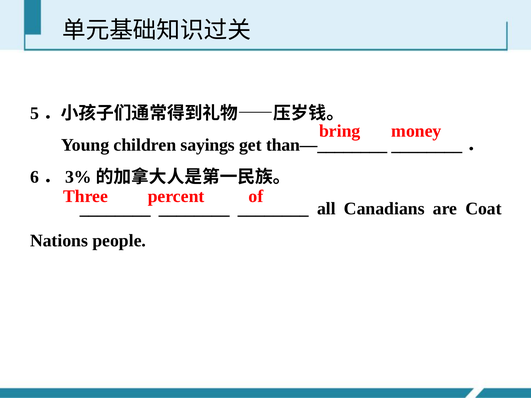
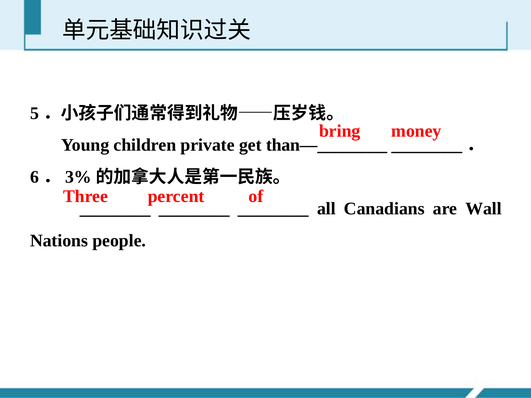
sayings: sayings -> private (208, 145)
Coat: Coat -> Wall (484, 209)
